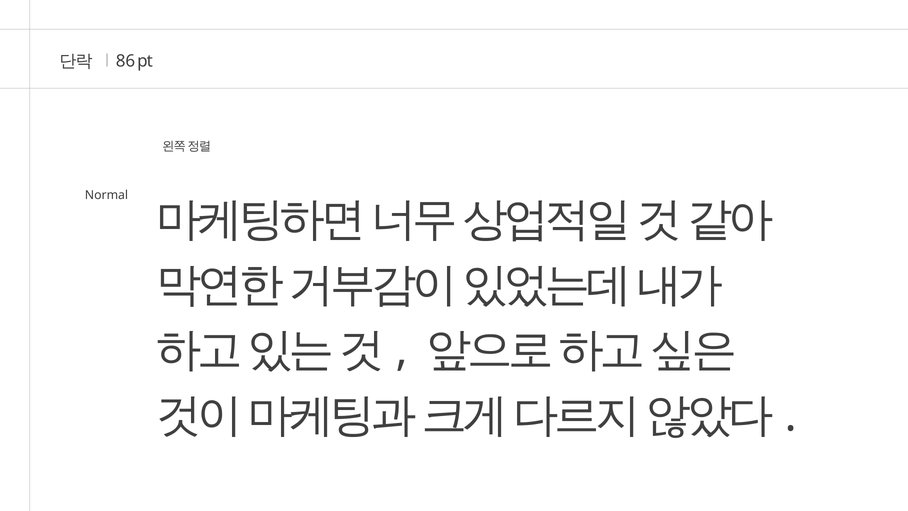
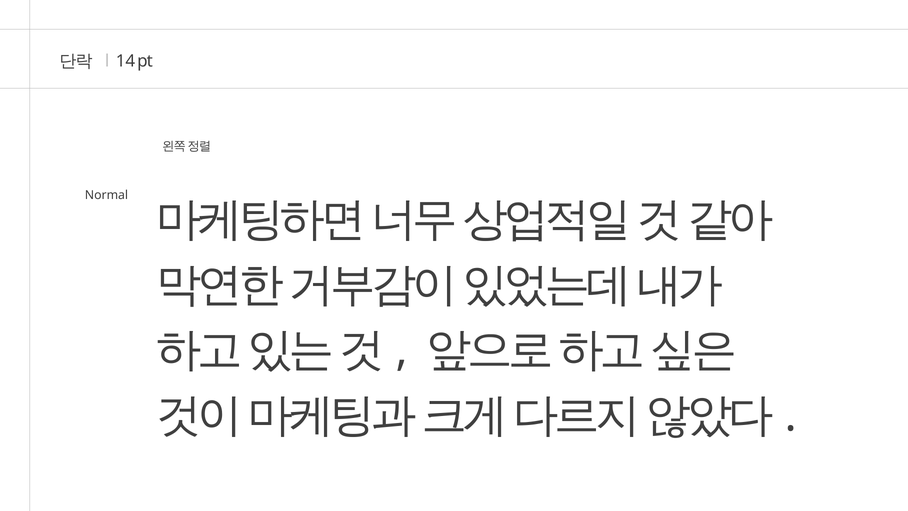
86: 86 -> 14 (125, 61)
